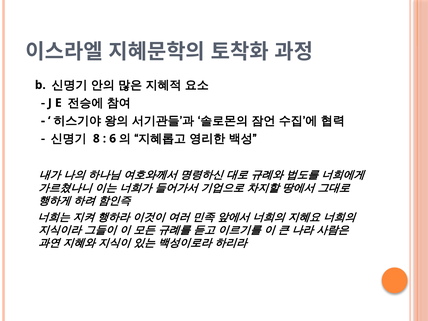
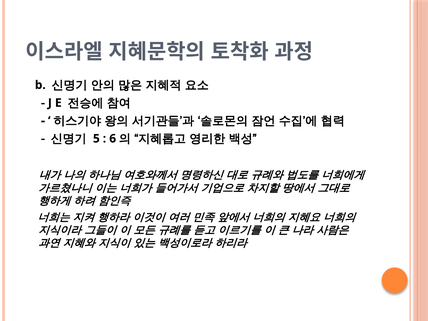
8: 8 -> 5 (96, 139)
